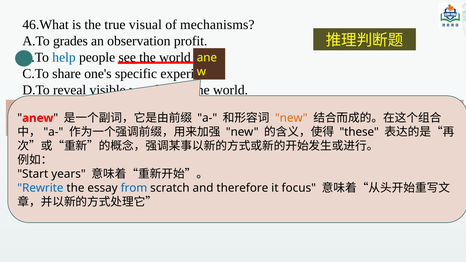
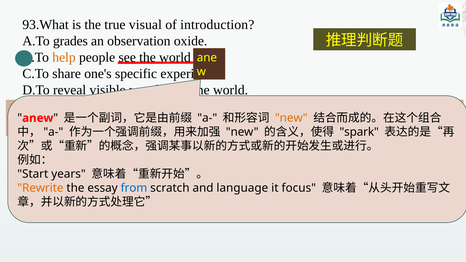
46.What: 46.What -> 93.What (46, 25)
mechanisms: mechanisms -> introduction (217, 25)
profit: profit -> oxide (191, 41)
help colour: blue -> orange (64, 57)
these: these -> spark (359, 132)
Rewrite colour: blue -> orange (40, 188)
scratch and therefore: therefore -> language (242, 188)
